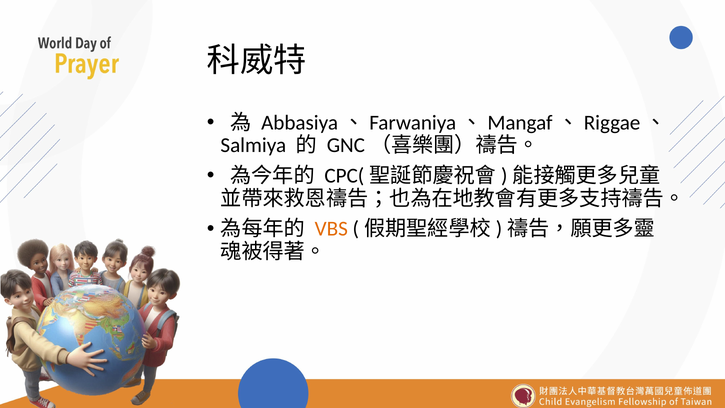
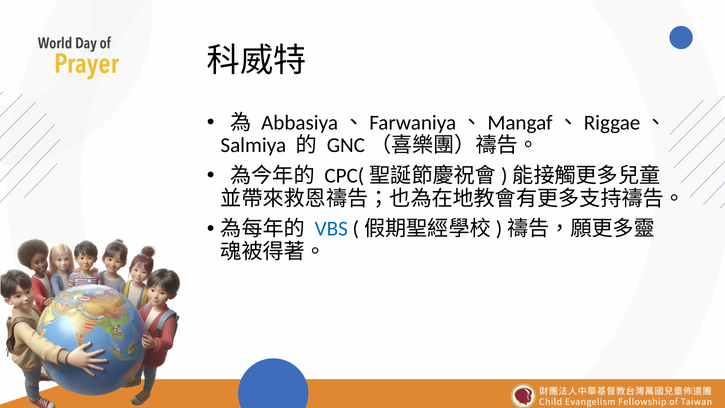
VBS colour: orange -> blue (331, 229)
